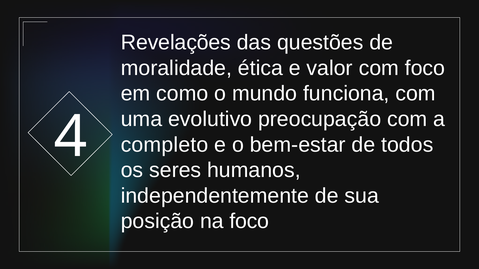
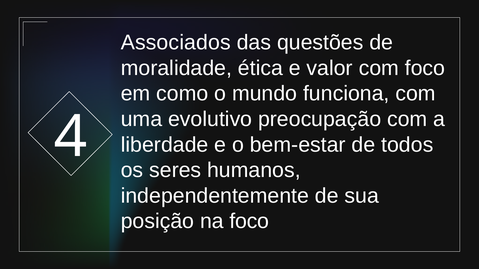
Revelações: Revelações -> Associados (176, 43)
completo: completo -> liberdade (165, 145)
